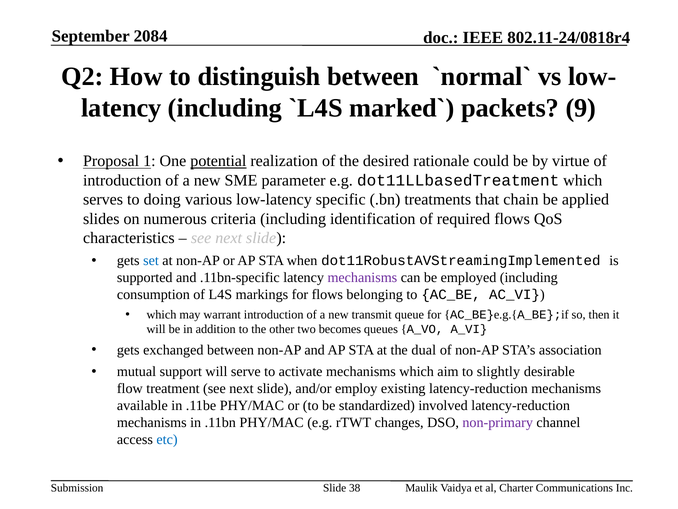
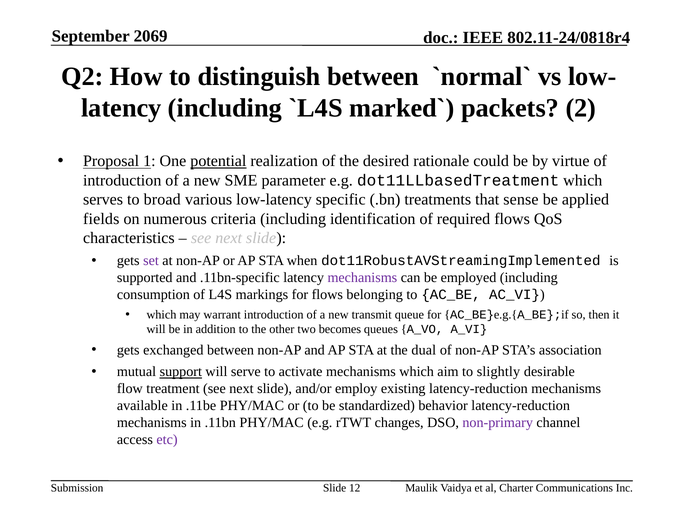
2084: 2084 -> 2069 (151, 36)
9: 9 -> 2 (581, 108)
doing: doing -> broad (162, 199)
chain: chain -> sense (521, 199)
slides: slides -> fields (101, 219)
set colour: blue -> purple (151, 261)
support underline: none -> present (181, 371)
involved: involved -> behavior (443, 405)
etc colour: blue -> purple (167, 439)
38: 38 -> 12 (355, 488)
